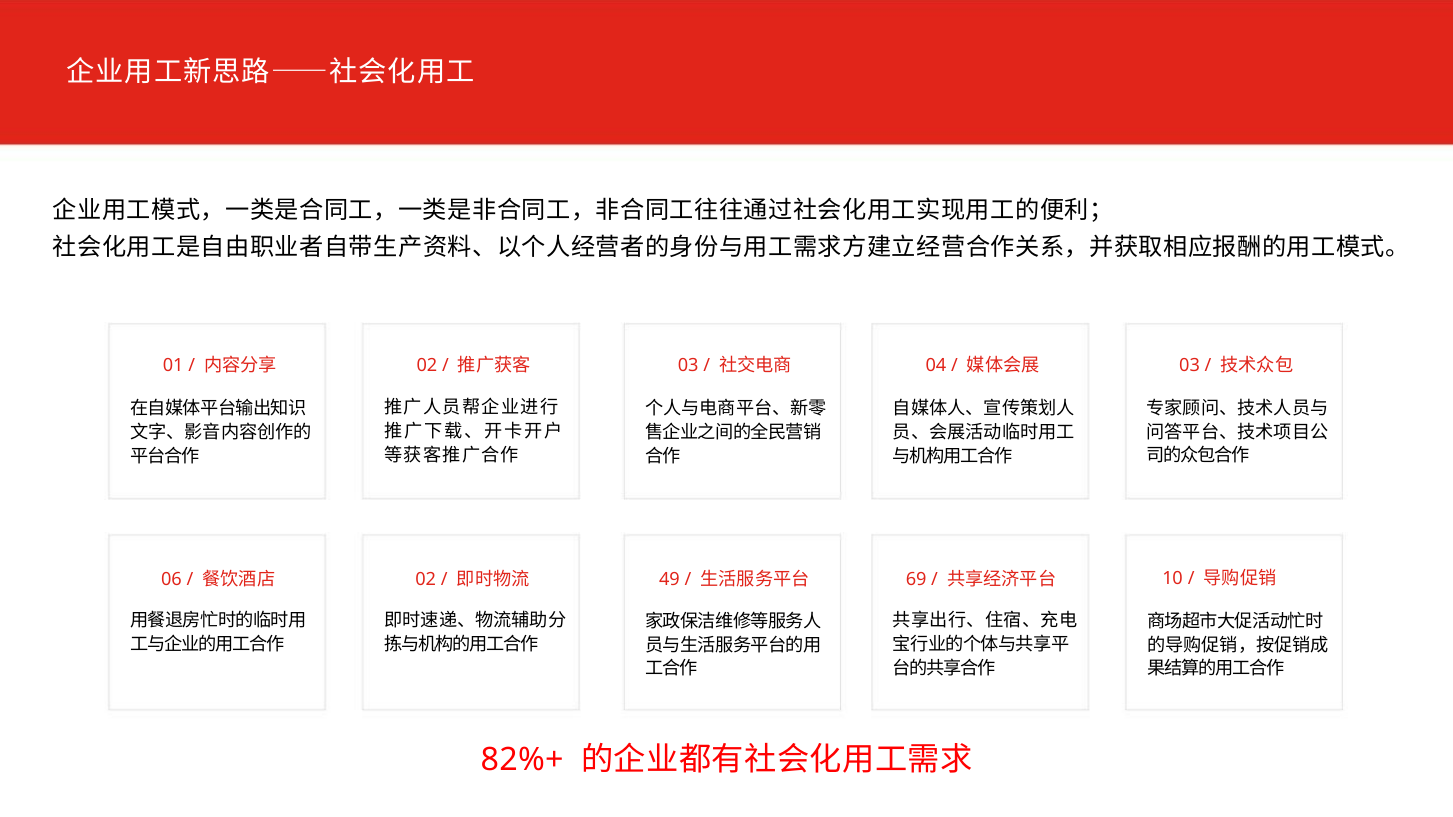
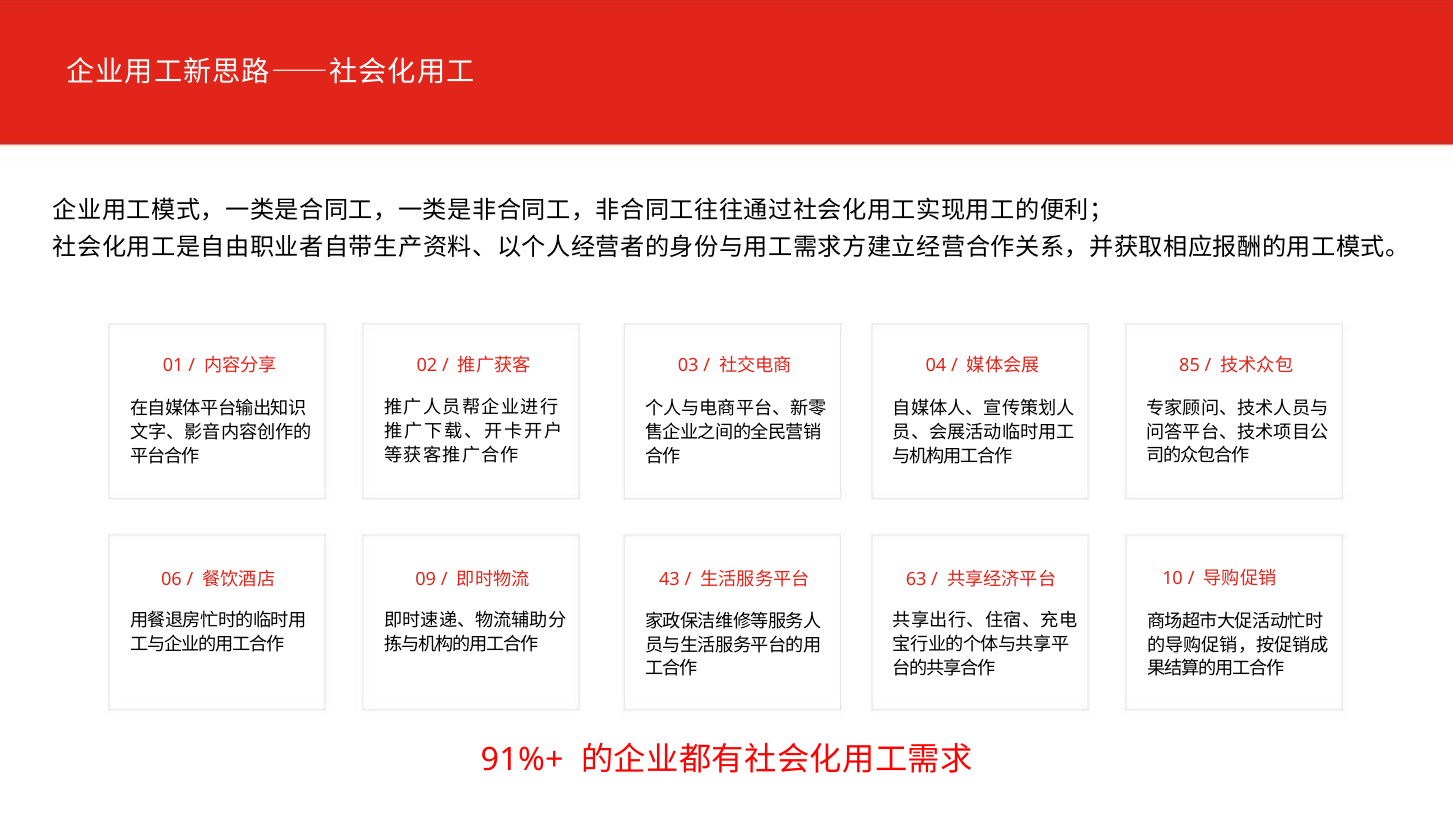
03: 03 -> 85 (1190, 366)
02: 02 -> 09 (426, 579)
49: 49 -> 43 (669, 579)
69: 69 -> 63 (916, 579)
82%+: 82%+ -> 91%+ (522, 761)
